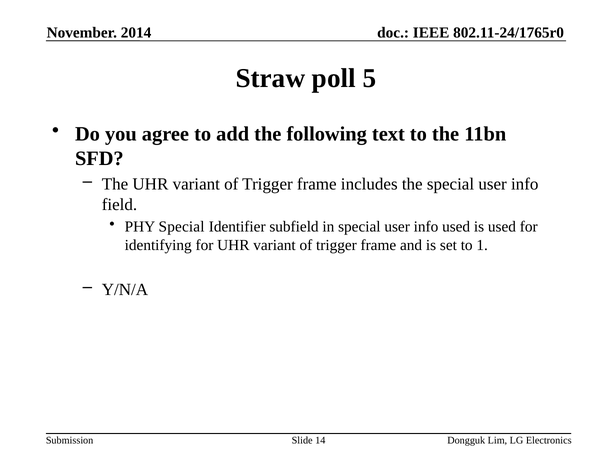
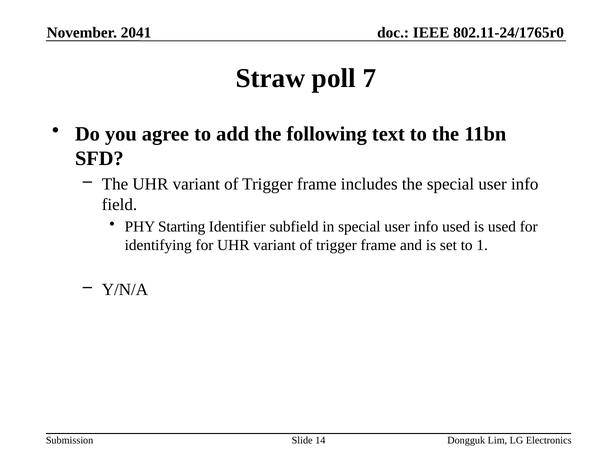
2014: 2014 -> 2041 (136, 33)
5: 5 -> 7 (369, 78)
PHY Special: Special -> Starting (182, 227)
